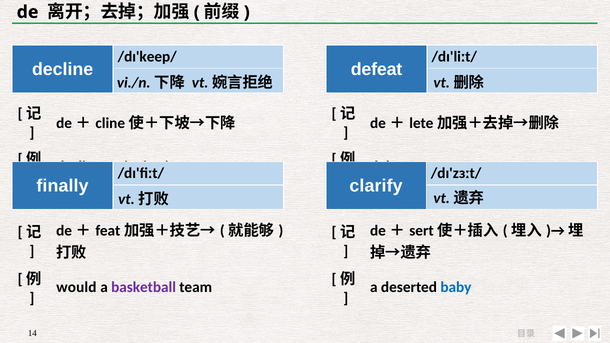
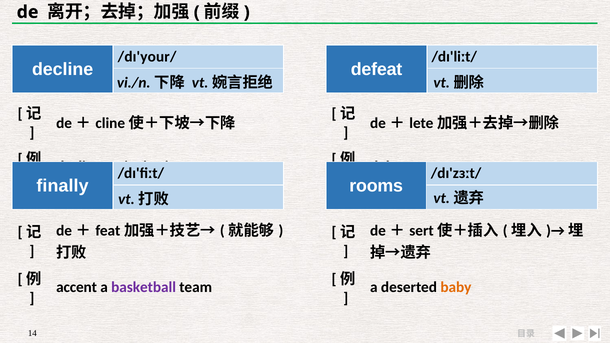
/dɪ'keep/: /dɪ'keep/ -> /dɪ'your/ (147, 57)
clarify: clarify -> rooms (376, 186)
would: would -> accent (77, 287)
baby colour: blue -> orange (456, 287)
